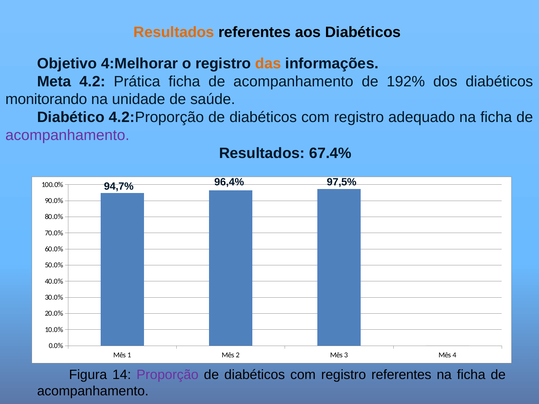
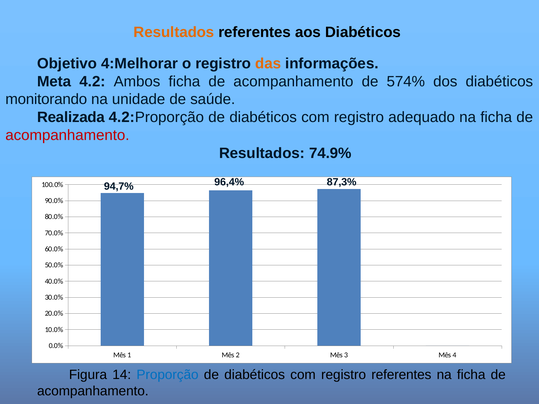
Prática: Prática -> Ambos (137, 81)
192%: 192% -> 574% (406, 81)
Diabético: Diabético -> Realizada (71, 117)
acompanhamento colour: purple -> red (67, 135)
67.4%: 67.4% -> 74.9% (330, 153)
97,5%: 97,5% -> 87,3% (342, 182)
Proporção colour: purple -> blue (168, 375)
